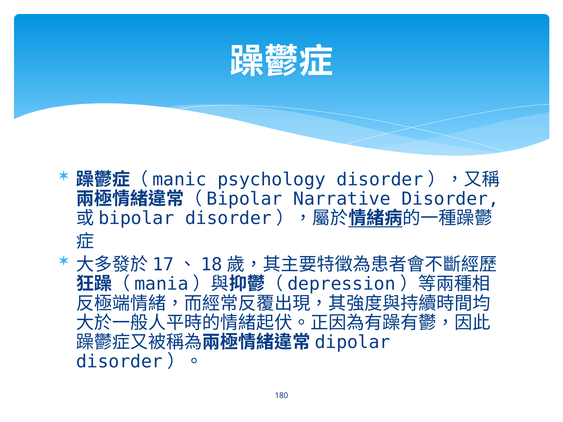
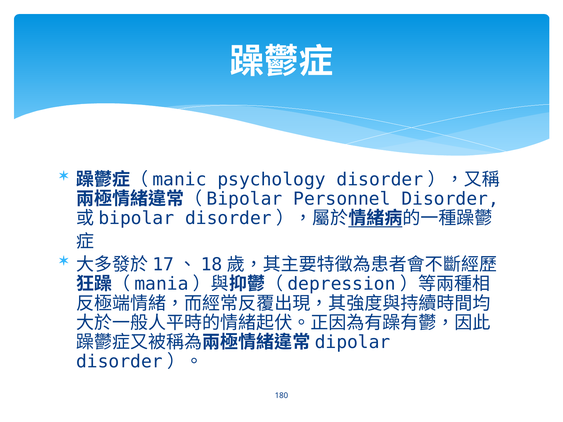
Narrative: Narrative -> Personnel (342, 199)
